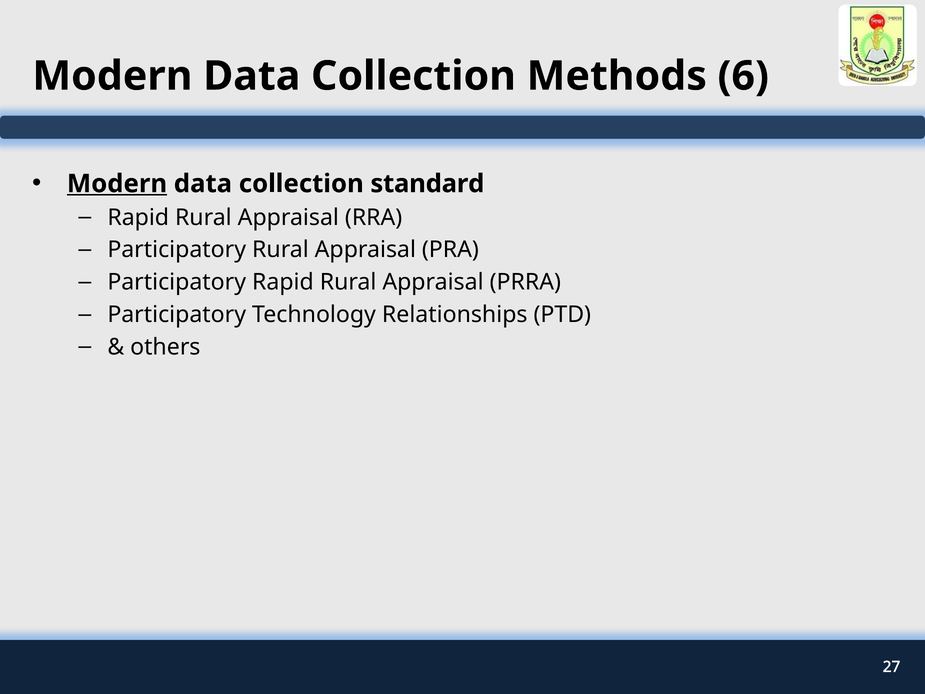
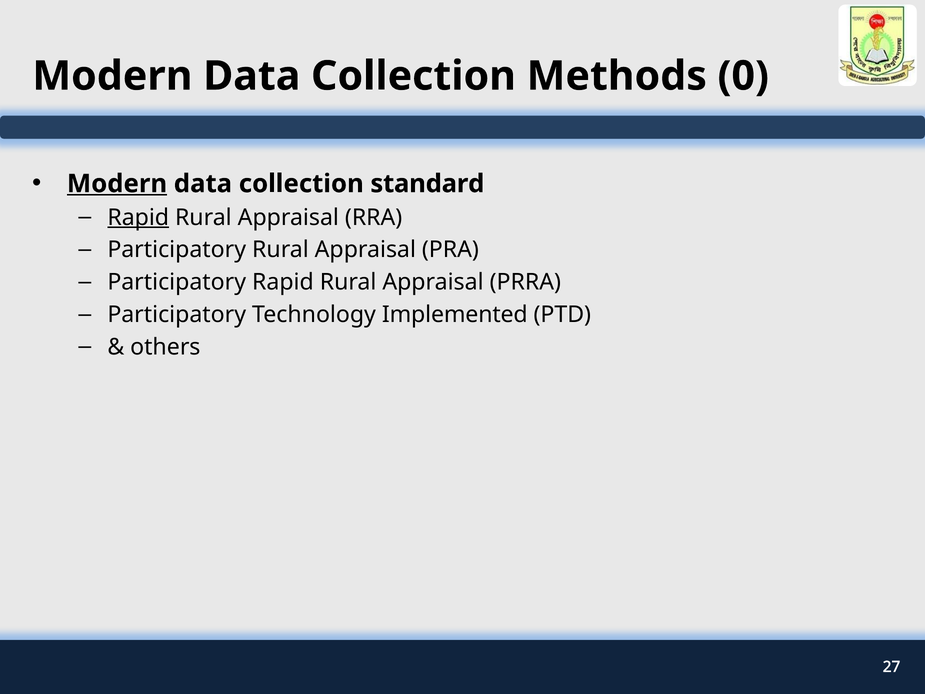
6: 6 -> 0 (743, 76)
Rapid underline: none -> present (138, 217)
Relationships: Relationships -> Implemented (455, 315)
